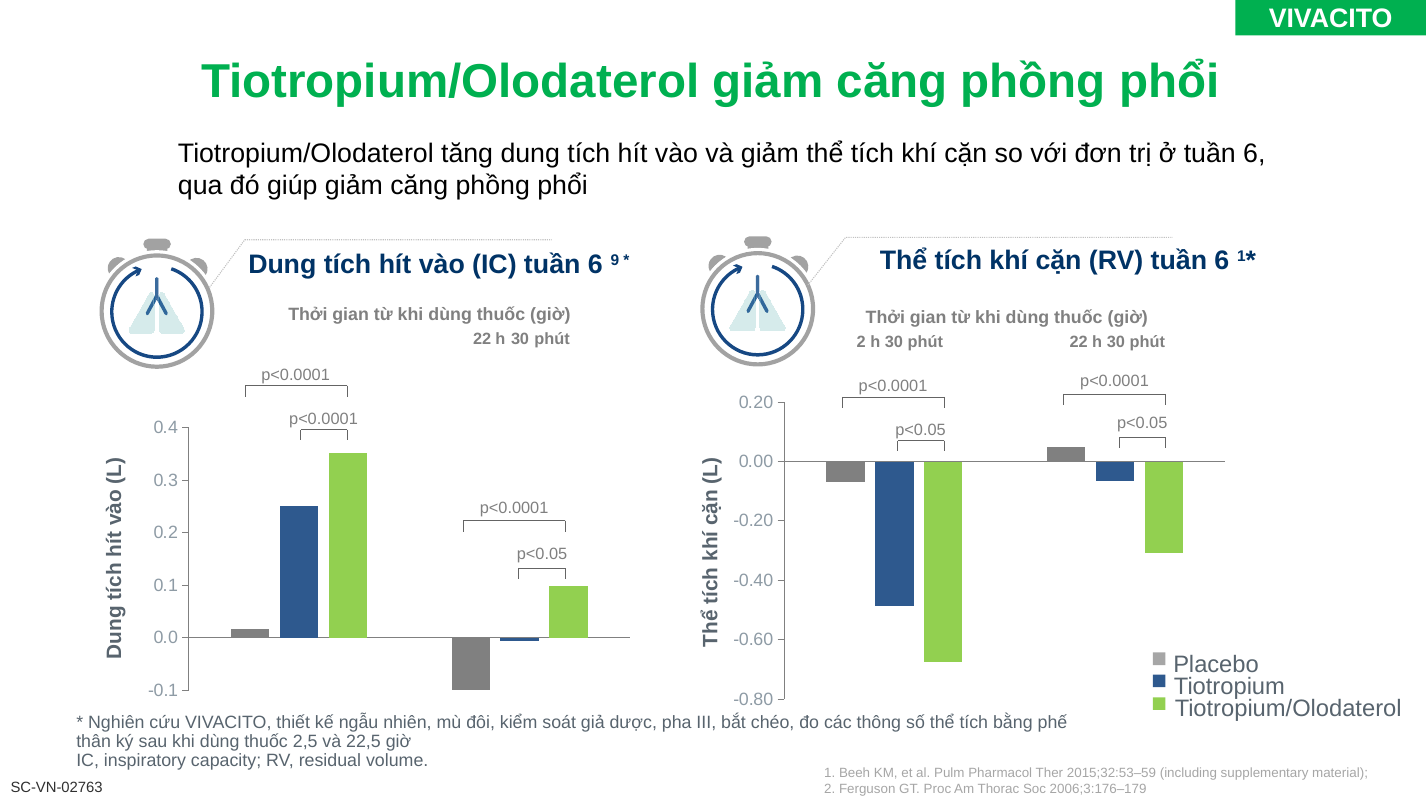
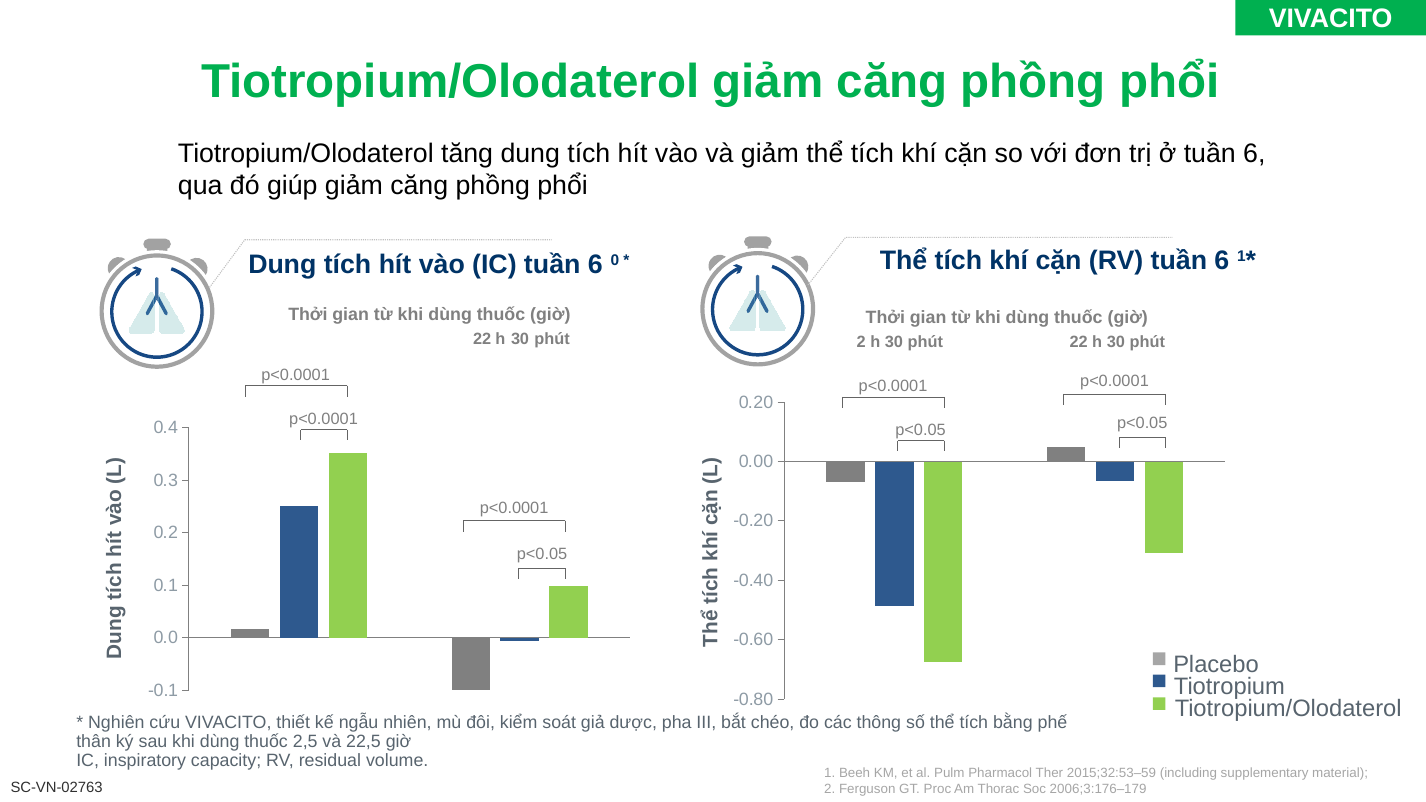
9: 9 -> 0 (615, 261)
